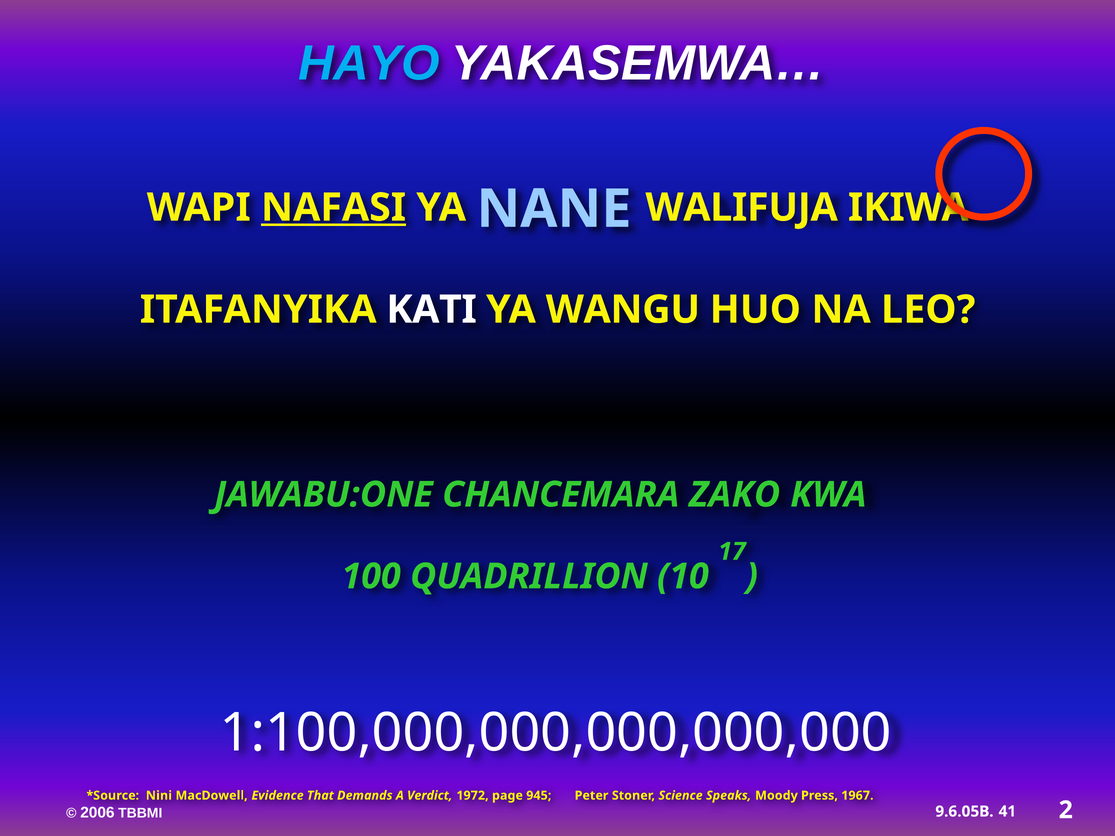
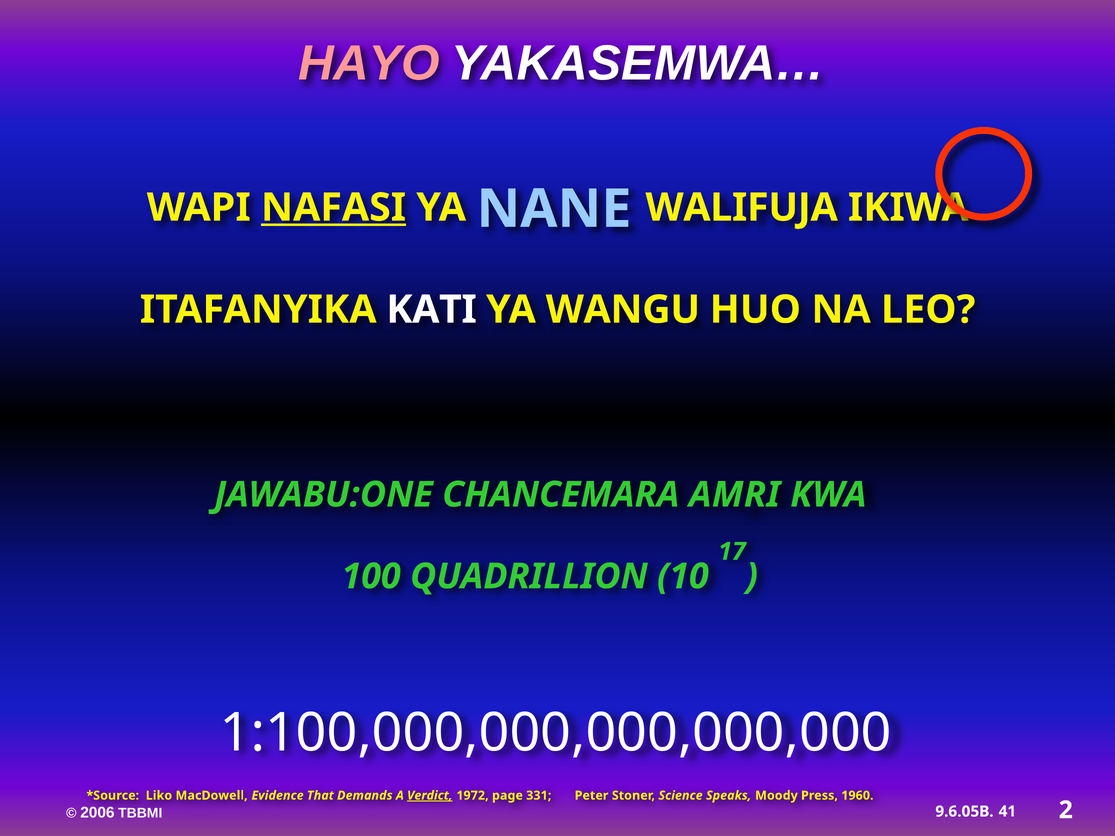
HAYO colour: light blue -> pink (369, 64)
ZAKO: ZAKO -> AMRI (735, 495)
Nini: Nini -> Liko (159, 796)
Verdict underline: none -> present (430, 796)
945: 945 -> 331 (539, 796)
1967: 1967 -> 1960 (857, 796)
